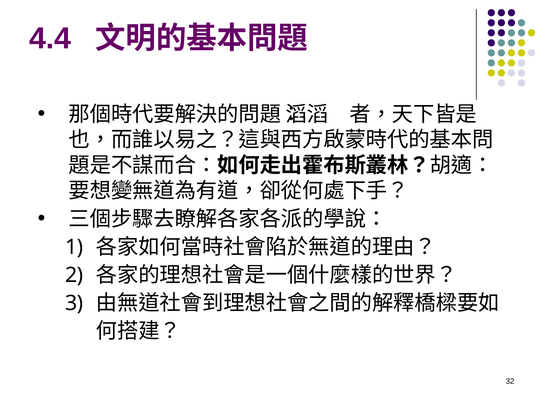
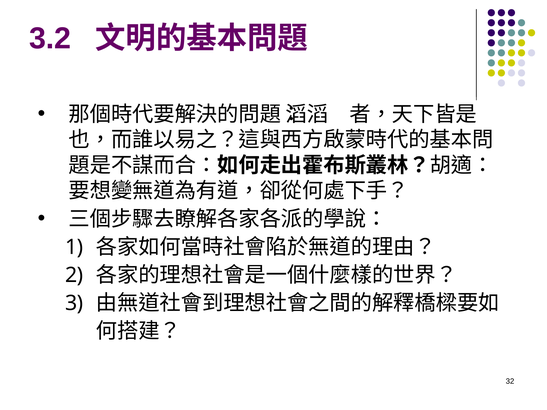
4.4: 4.4 -> 3.2 (50, 39)
